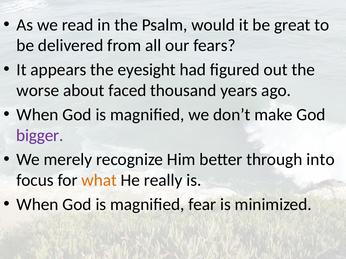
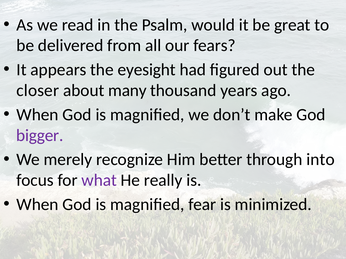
worse: worse -> closer (38, 91)
faced: faced -> many (127, 91)
what colour: orange -> purple (99, 181)
